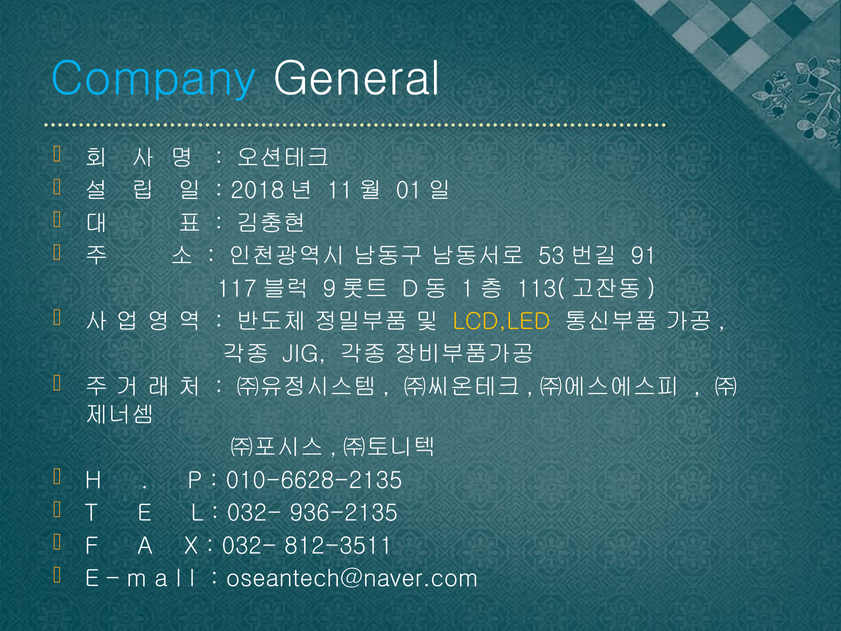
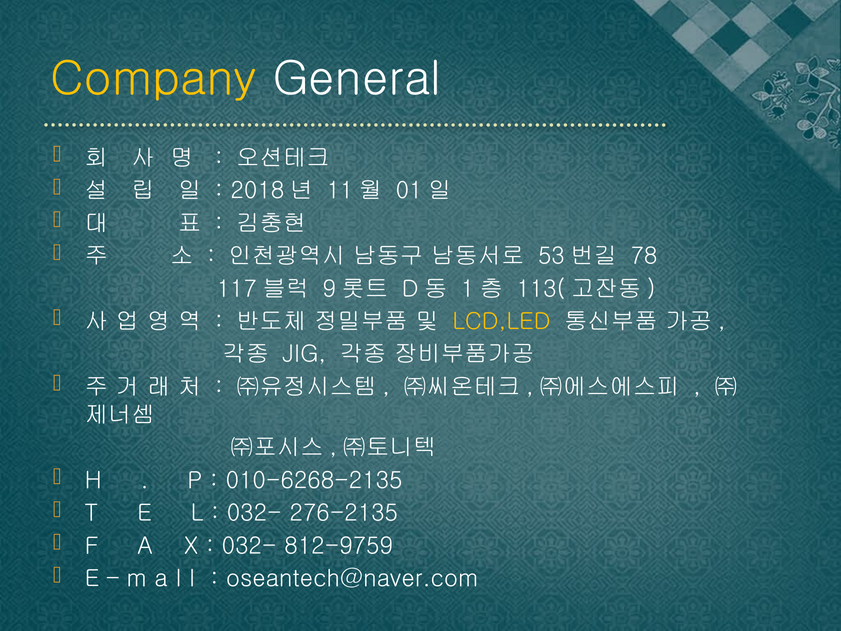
Company colour: light blue -> yellow (154, 79)
91: 91 -> 78 (644, 256)
010-6628-2135: 010-6628-2135 -> 010-6268-2135 (314, 480)
936-2135: 936-2135 -> 276-2135 (344, 513)
812-3511: 812-3511 -> 812-9759 (339, 546)
